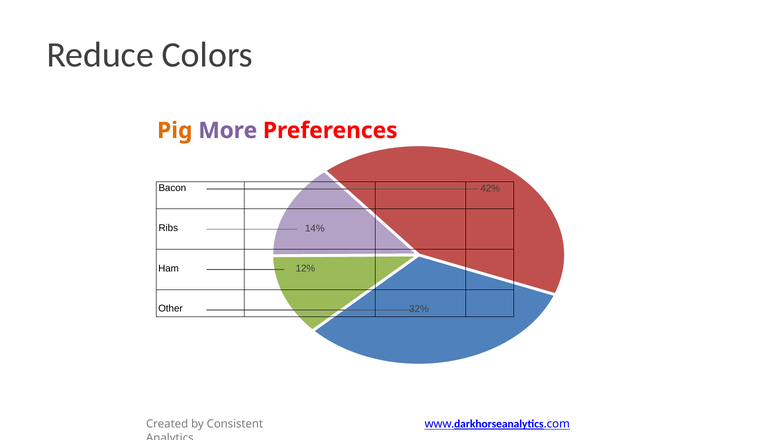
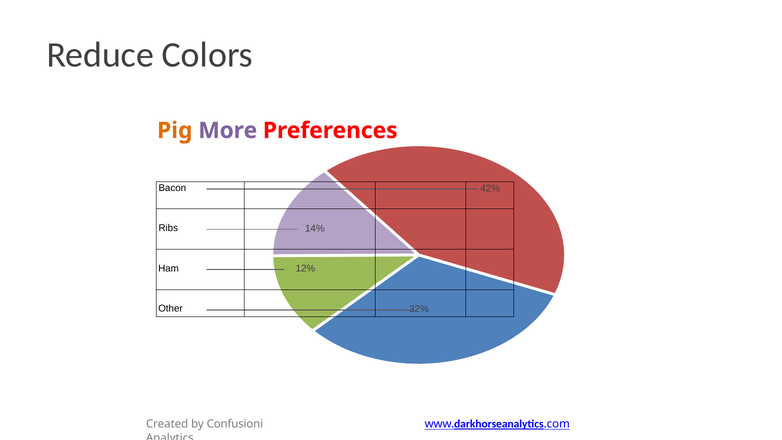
Consistent: Consistent -> Confusioni (235, 424)
